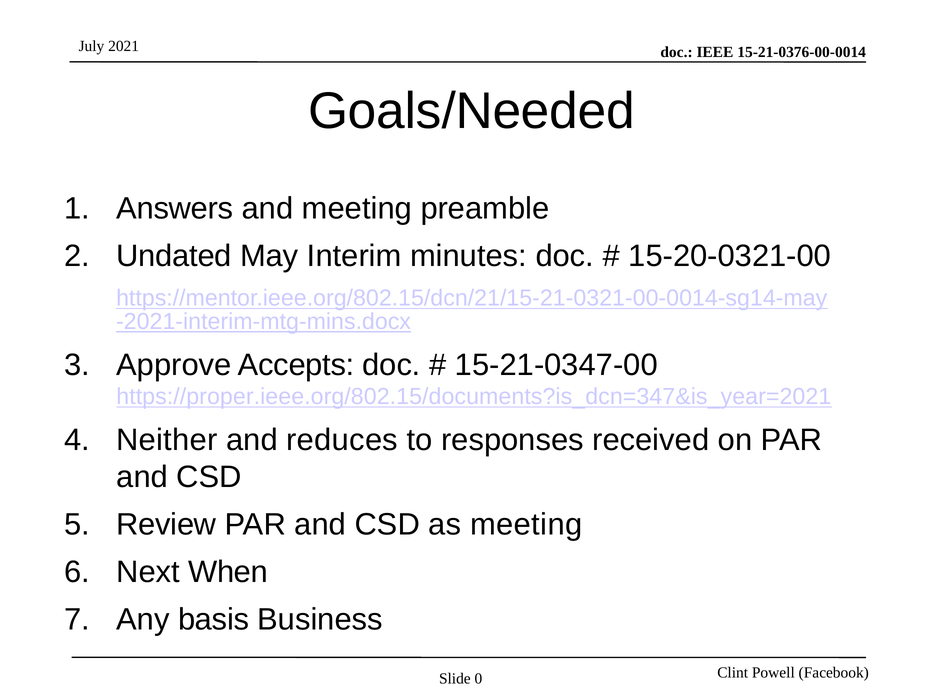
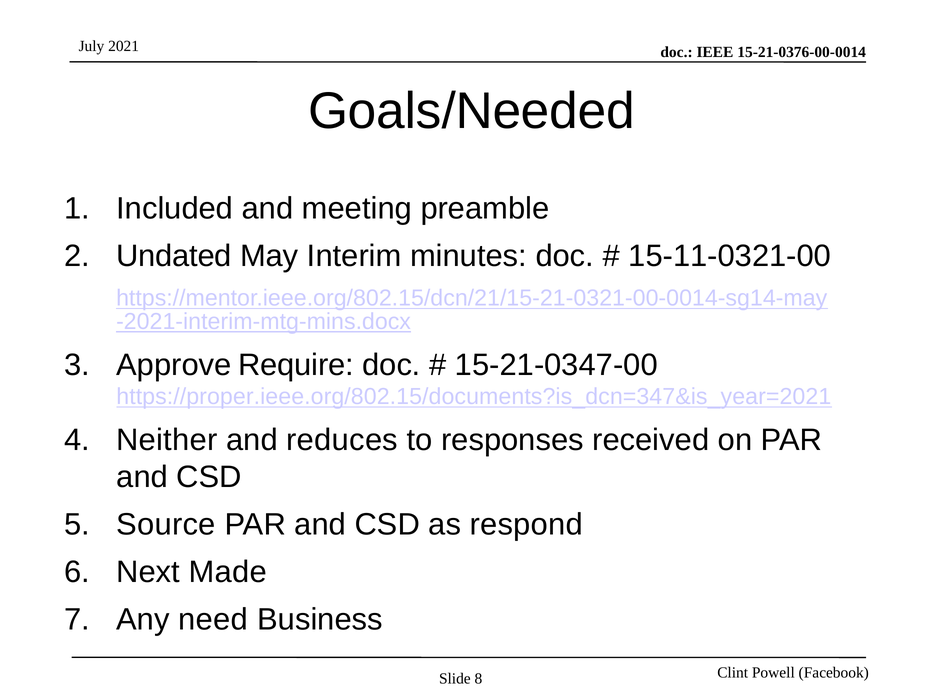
Answers: Answers -> Included (175, 209)
15-20-0321-00: 15-20-0321-00 -> 15-11-0321-00 (730, 256)
Accepts: Accepts -> Require (296, 365)
Review: Review -> Source (166, 525)
as meeting: meeting -> respond (526, 525)
When: When -> Made (228, 572)
basis: basis -> need (213, 620)
0: 0 -> 8 (478, 678)
